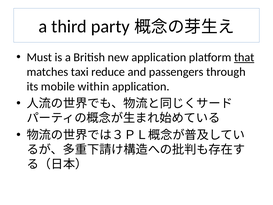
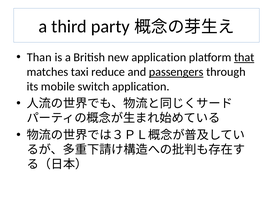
Must: Must -> Than (39, 57)
passengers underline: none -> present (176, 72)
within: within -> switch (94, 86)
